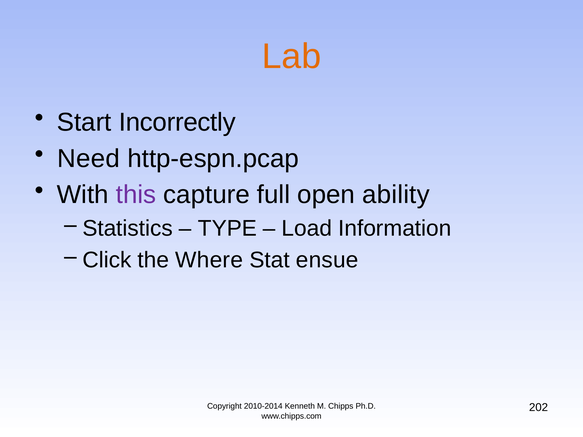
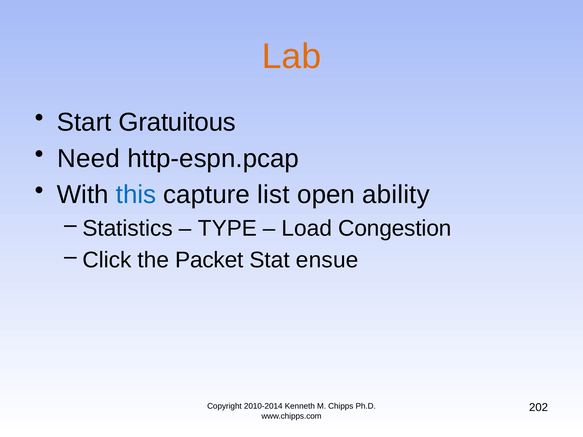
Incorrectly: Incorrectly -> Gratuitous (177, 122)
this colour: purple -> blue (136, 195)
full: full -> list (273, 195)
Information: Information -> Congestion (395, 228)
Where: Where -> Packet (209, 260)
